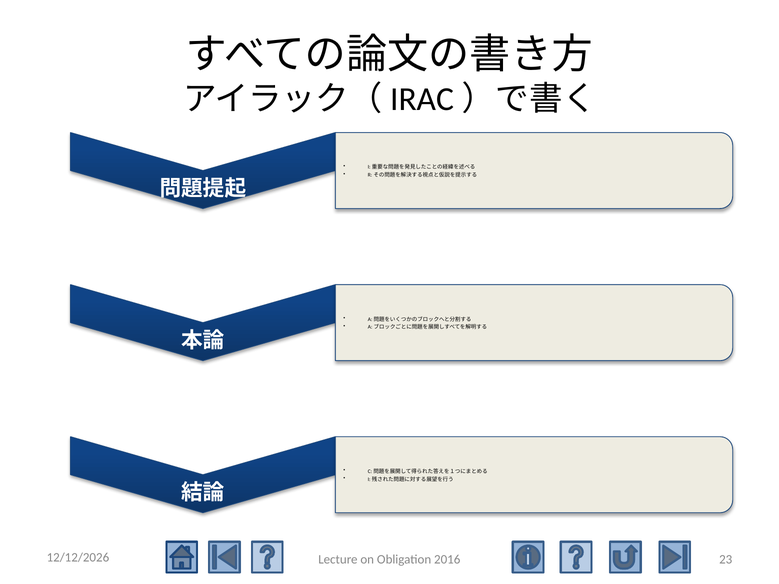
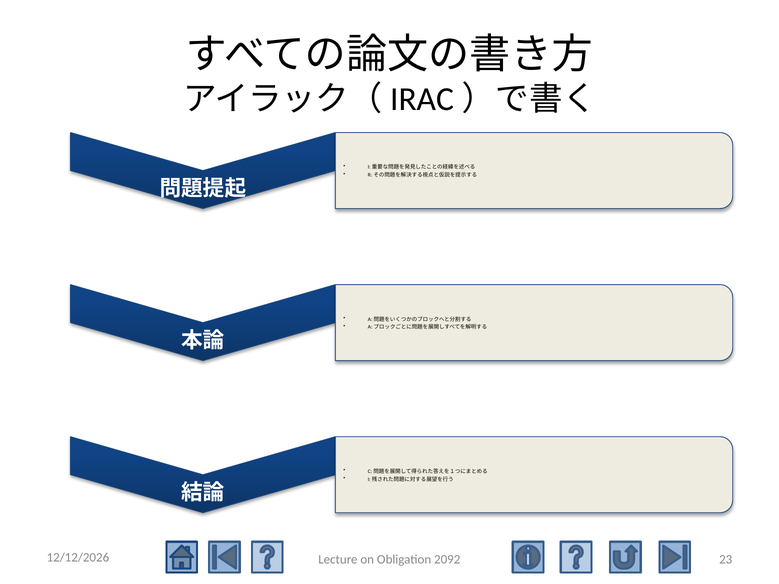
2016: 2016 -> 2092 (447, 560)
